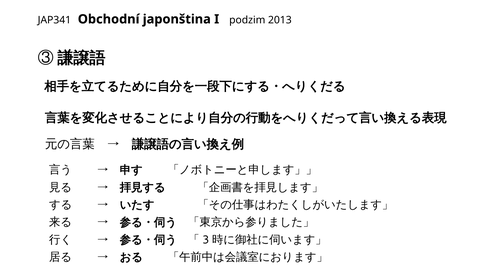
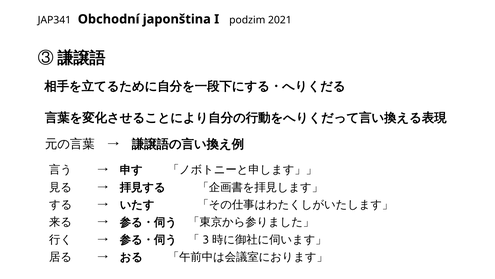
2013: 2013 -> 2021 (280, 20)
